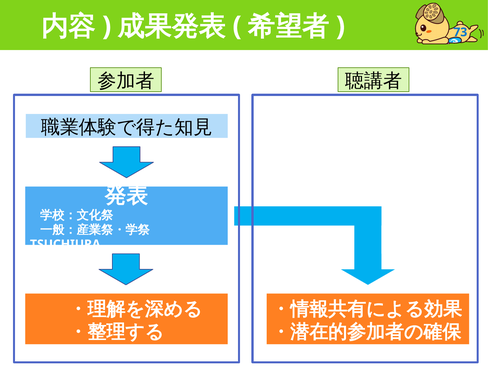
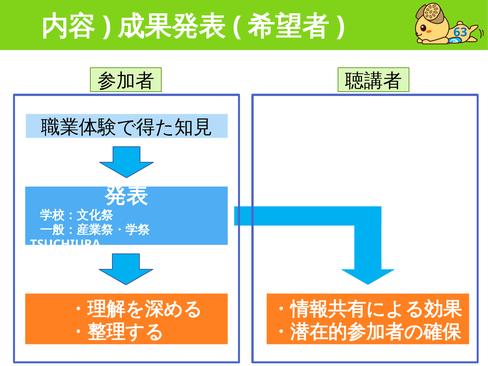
73: 73 -> 63 (460, 32)
